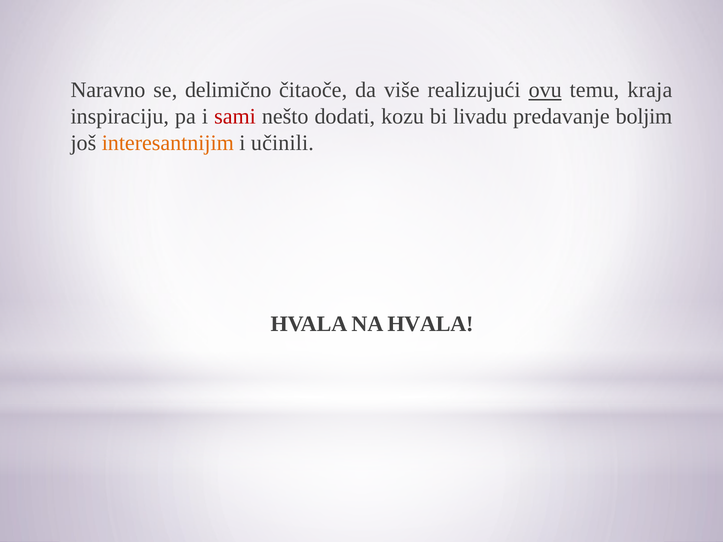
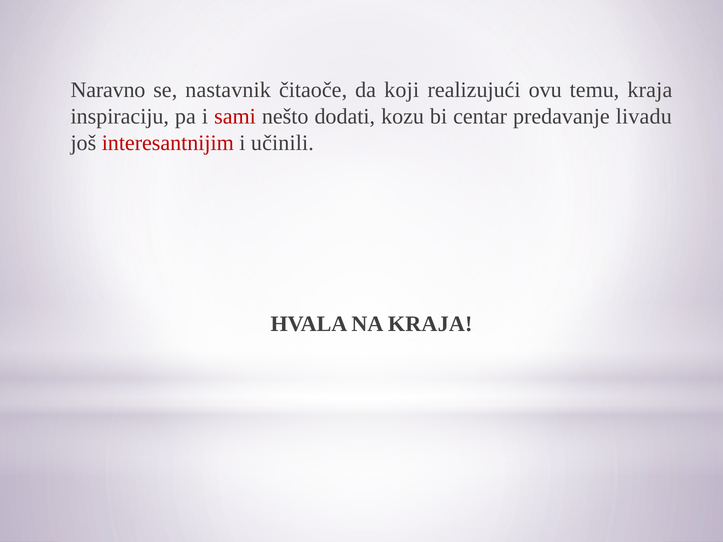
delimično: delimično -> nastavnik (228, 90)
više: više -> koji (402, 90)
ovu underline: present -> none (545, 90)
livadu: livadu -> centar (480, 117)
boljim: boljim -> livadu (644, 117)
interesantnijim colour: orange -> red (168, 143)
NA HVALA: HVALA -> KRAJA (430, 324)
